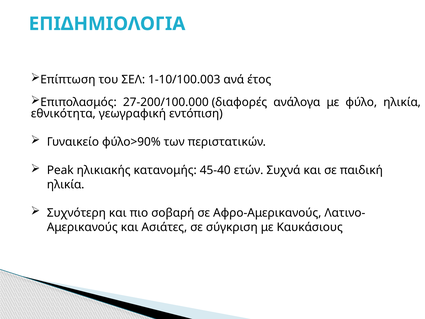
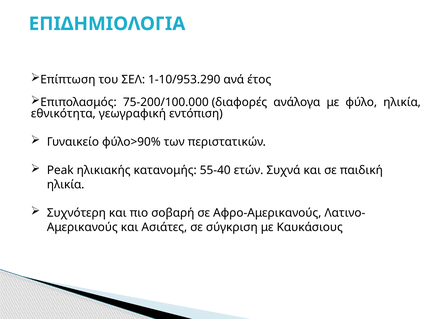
1-10/100.003: 1-10/100.003 -> 1-10/953.290 (184, 80)
27-200/100.000: 27-200/100.000 -> 75-200/100.000 (166, 102)
45-40: 45-40 -> 55-40 (215, 170)
